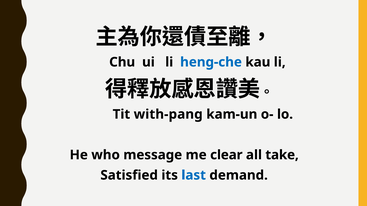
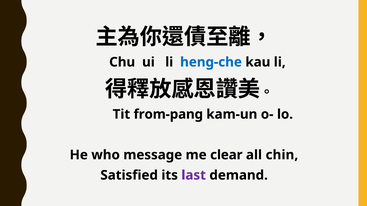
with-pang: with-pang -> from-pang (168, 115)
take: take -> chin (282, 155)
last colour: blue -> purple (194, 176)
